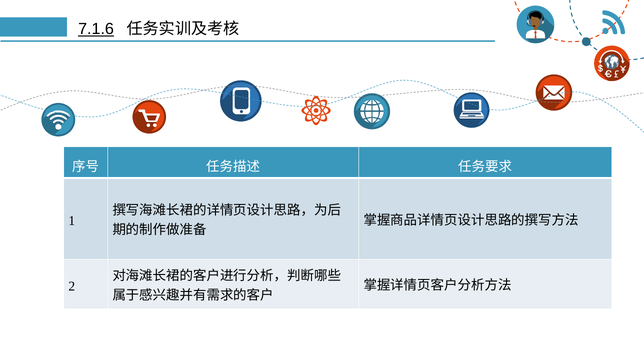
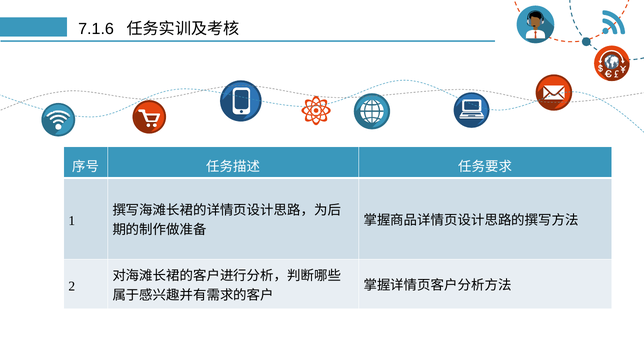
7.1.6 underline: present -> none (96, 29)
